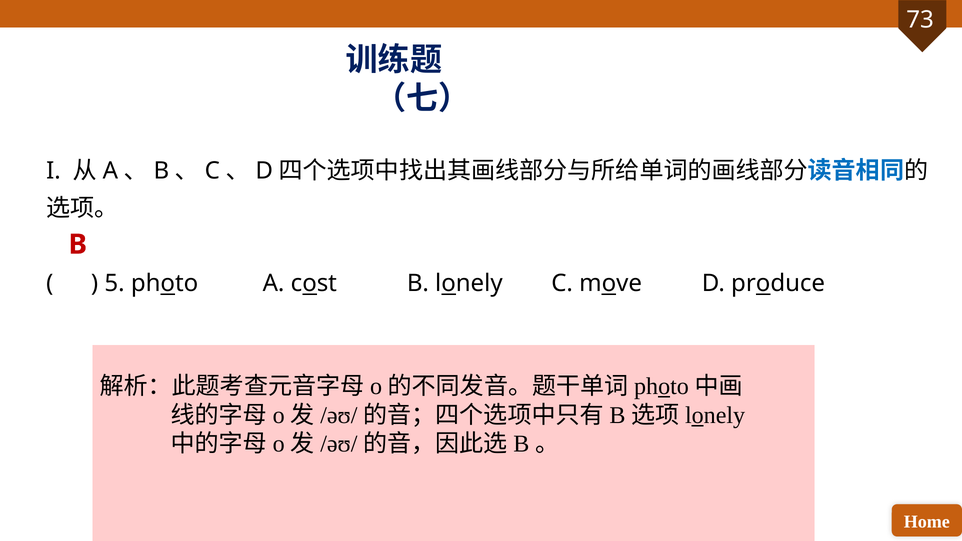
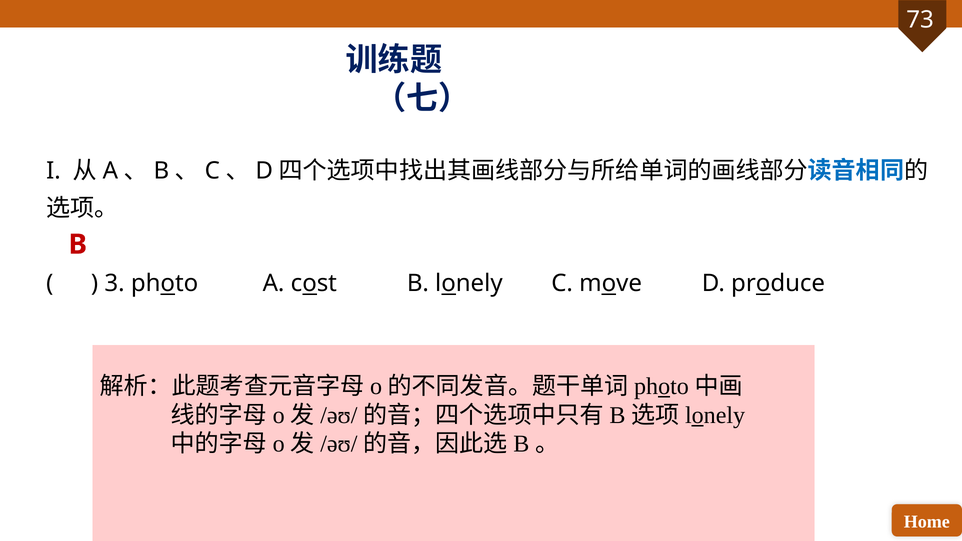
5: 5 -> 3 (115, 283)
